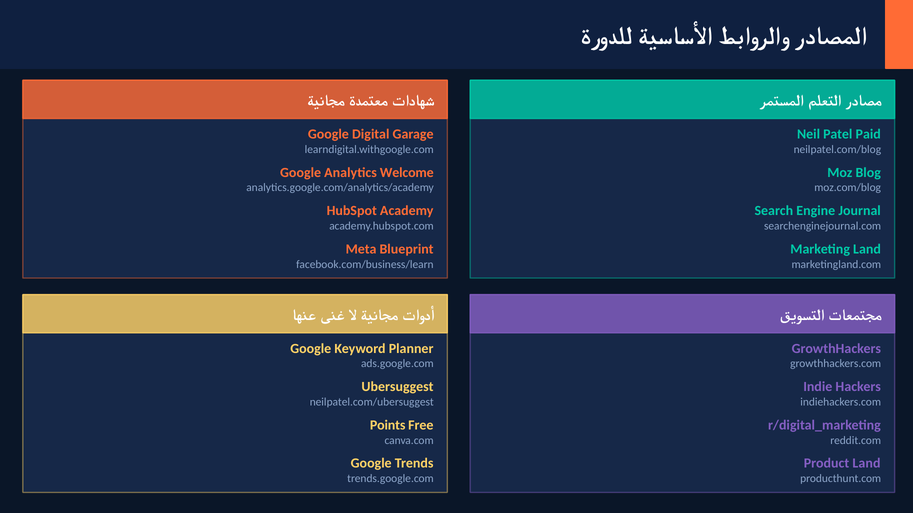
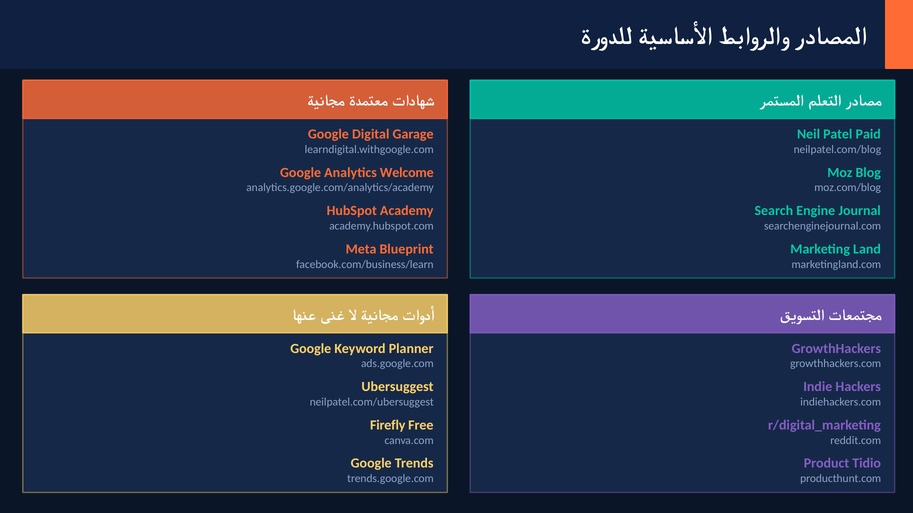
Points: Points -> Firefly (388, 426)
Product Land: Land -> Tidio (867, 464)
